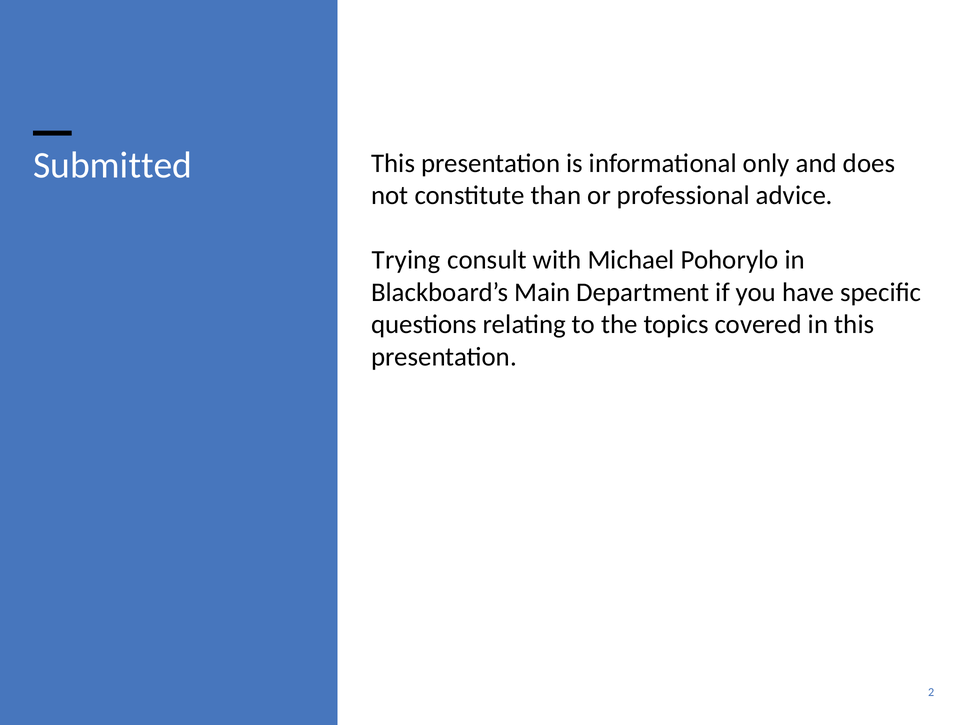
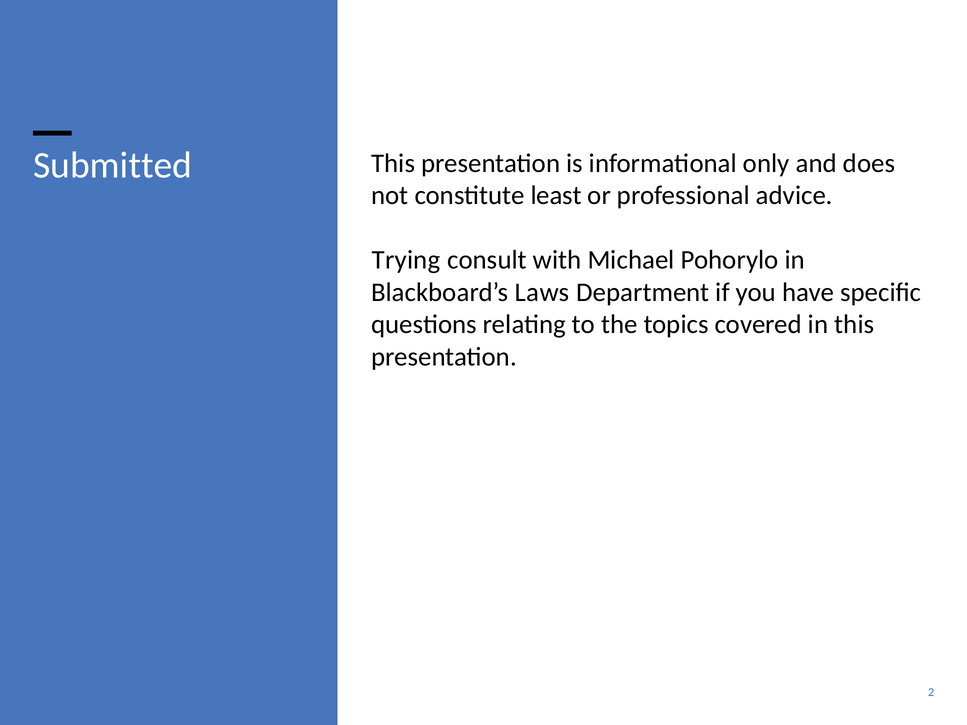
than: than -> least (556, 196)
Main: Main -> Laws (542, 292)
